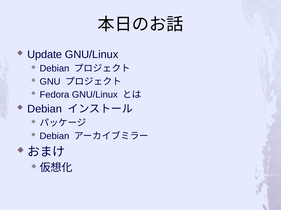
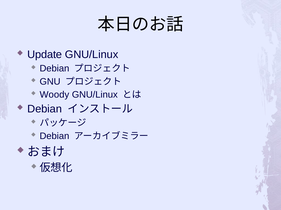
Fedora: Fedora -> Woody (54, 95)
